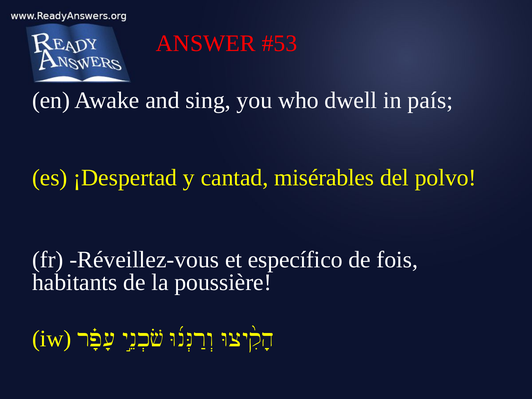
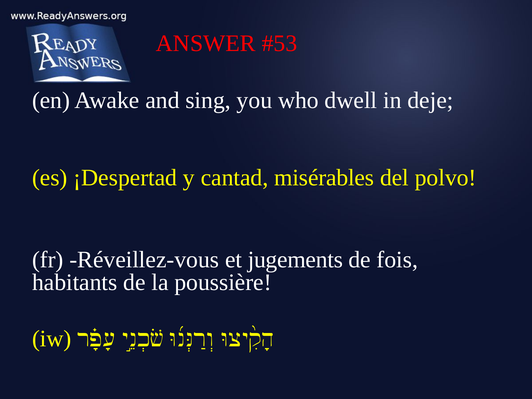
país: país -> deje (430, 100)
específico: específico -> jugements (295, 260)
